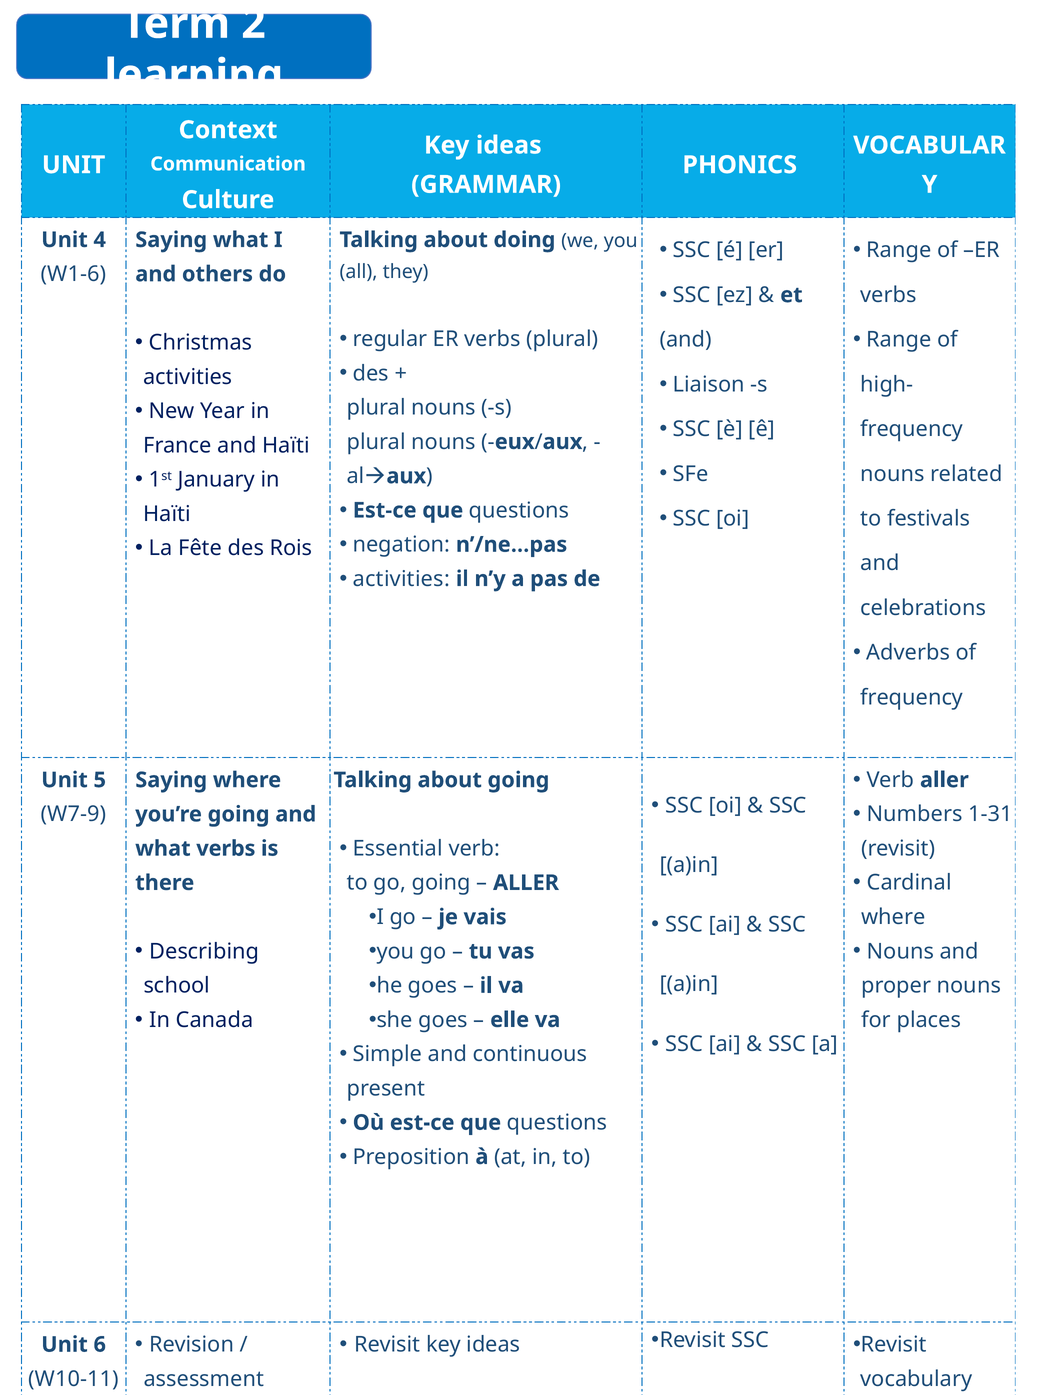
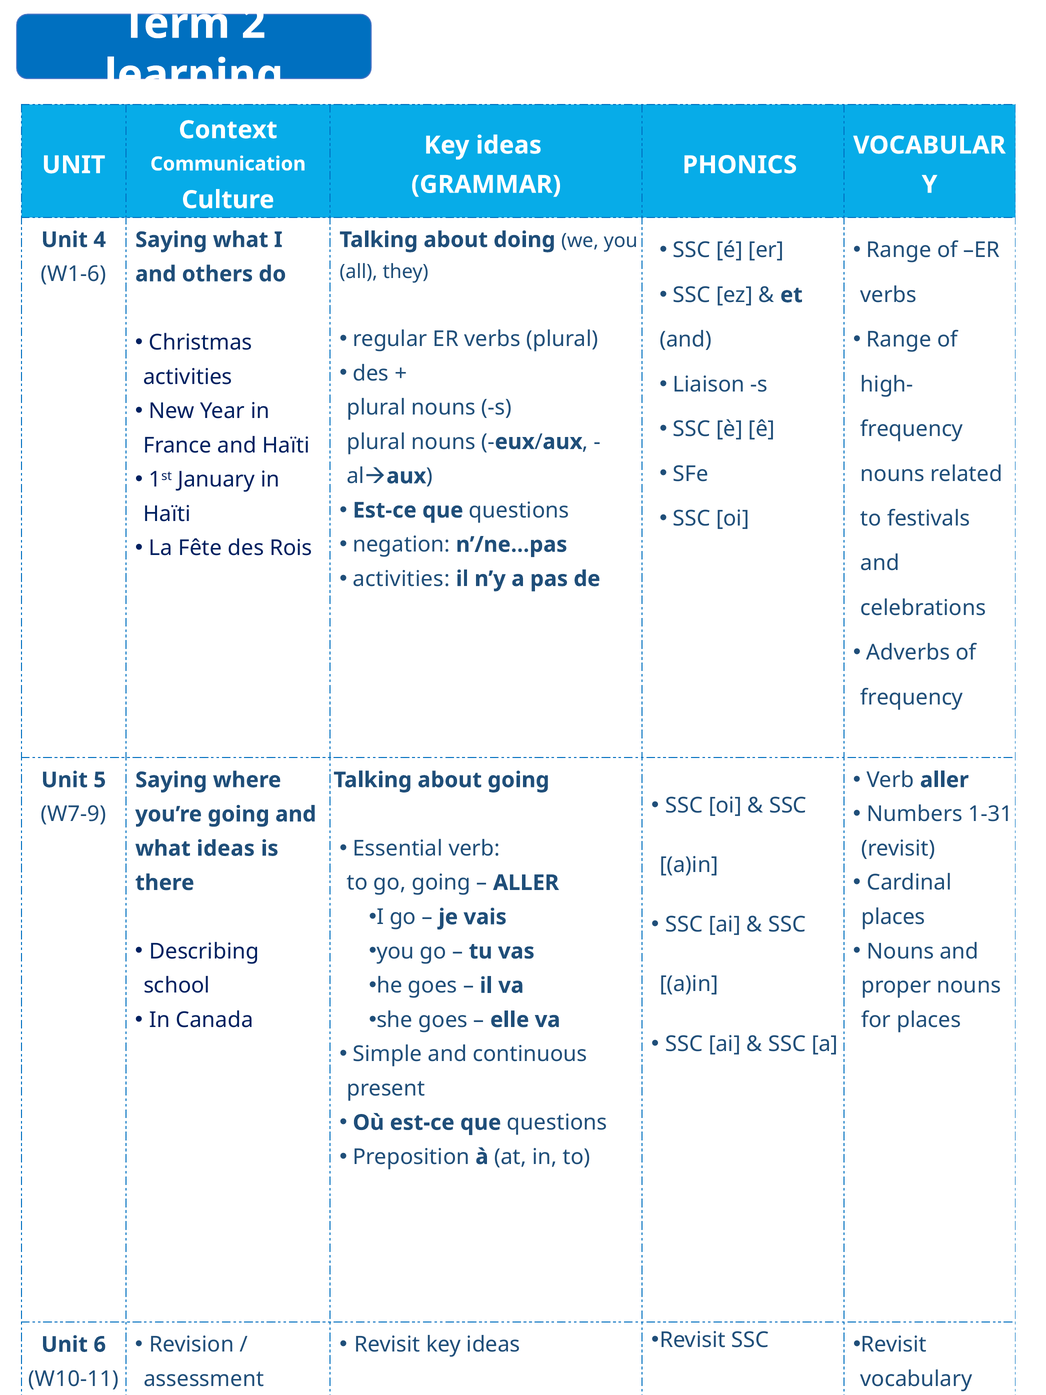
what verbs: verbs -> ideas (226, 848)
where: where -> places (893, 917)
